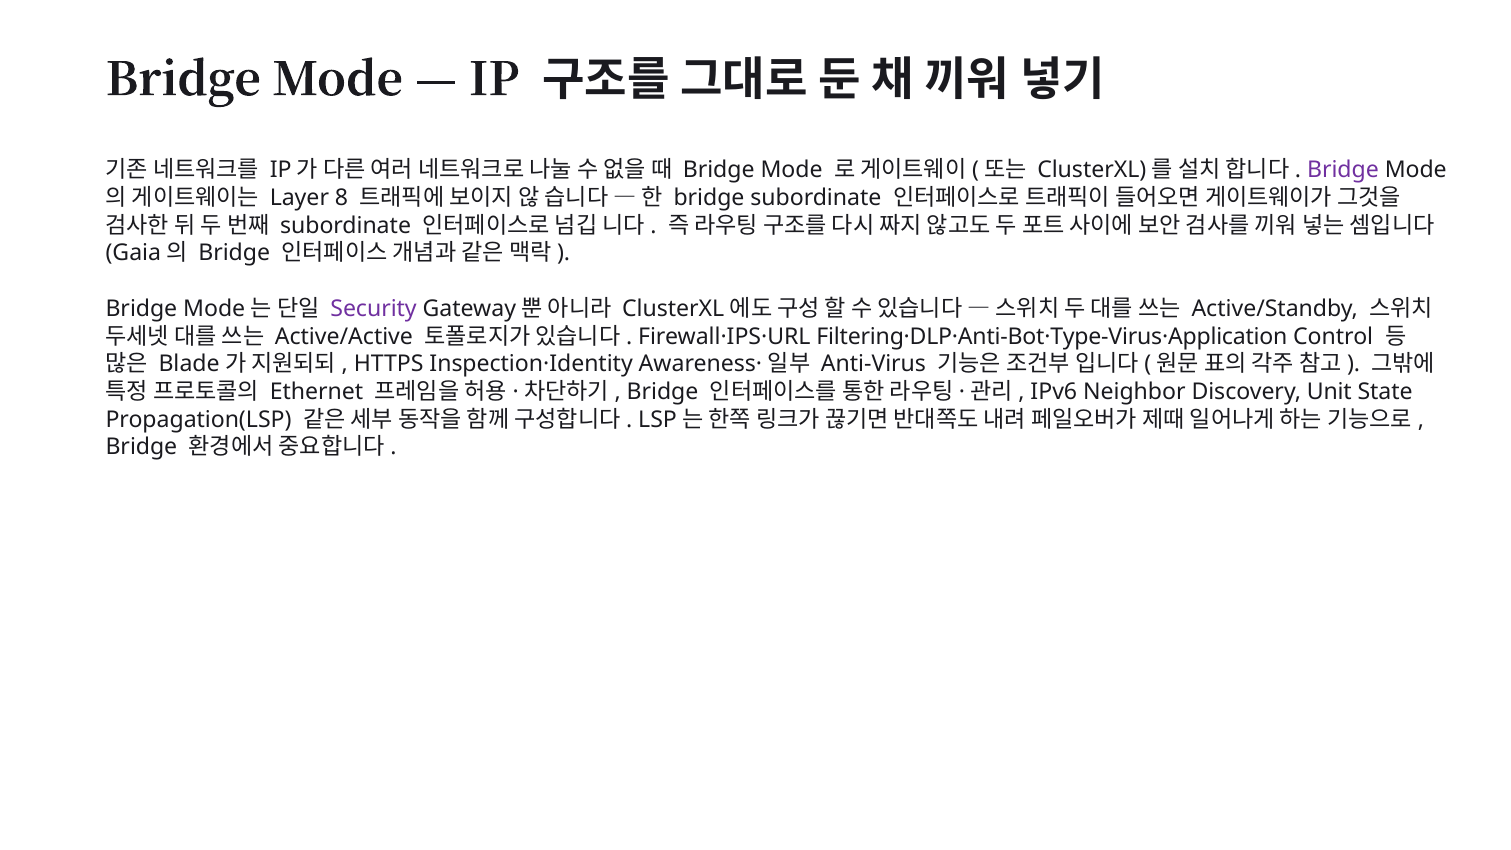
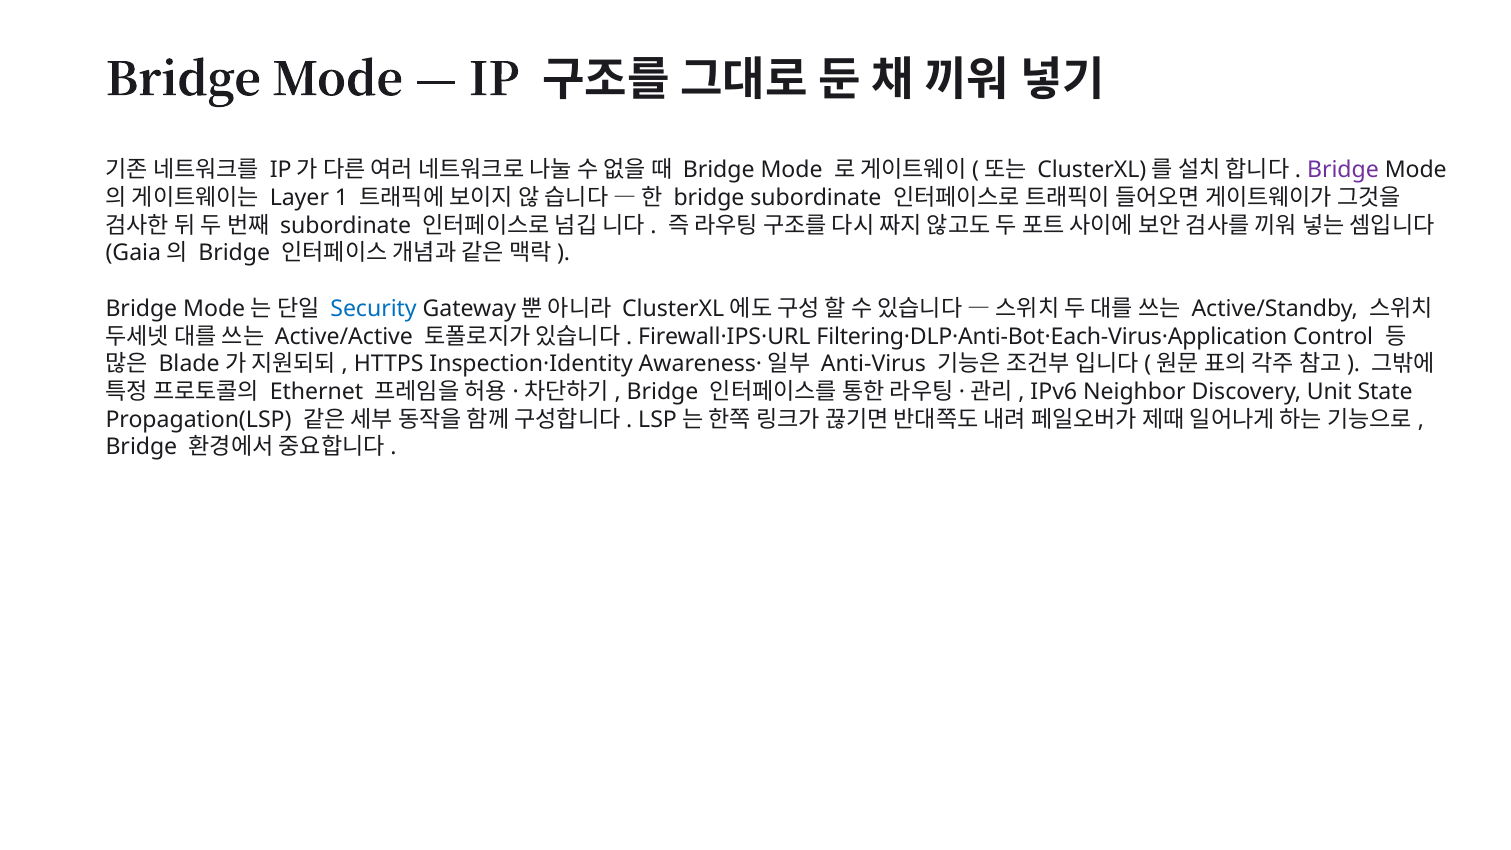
8: 8 -> 1 (342, 198)
Security colour: purple -> blue (374, 309)
Filtering·DLP·Anti-Bot·Type-Virus·Application: Filtering·DLP·Anti-Bot·Type-Virus·Application -> Filtering·DLP·Anti-Bot·Each-Virus·Application (1052, 336)
